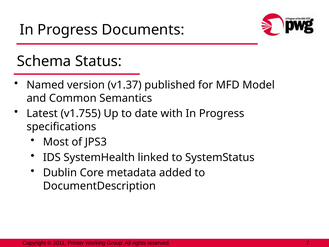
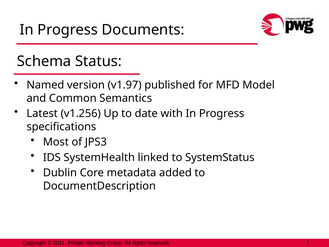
v1.37: v1.37 -> v1.97 (125, 85)
v1.755: v1.755 -> v1.256 (81, 113)
